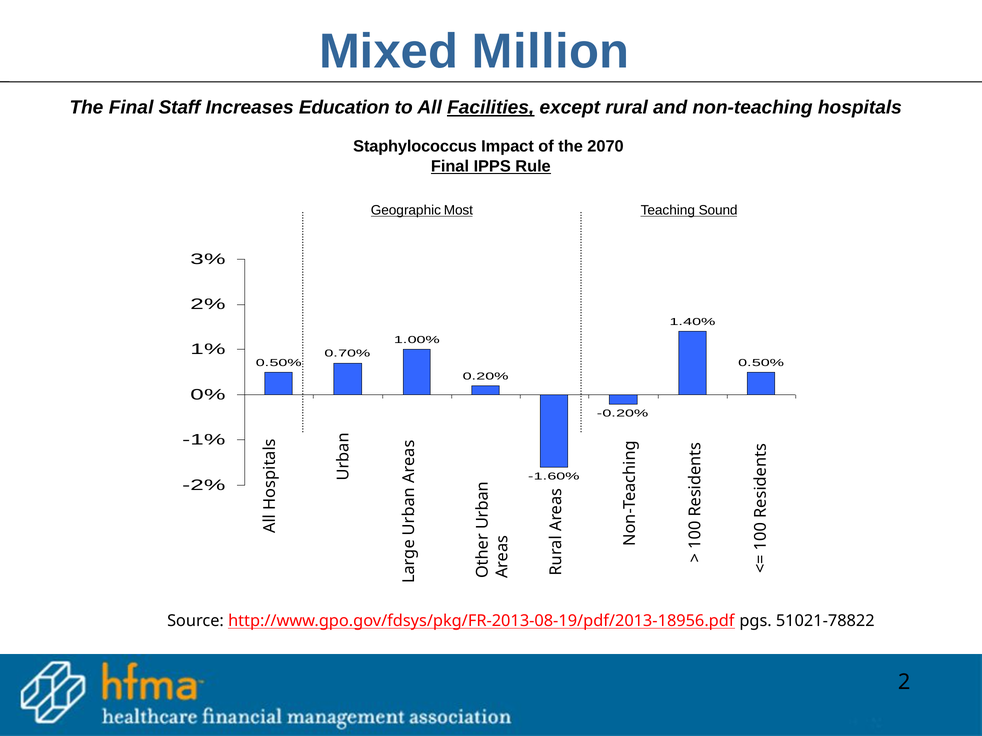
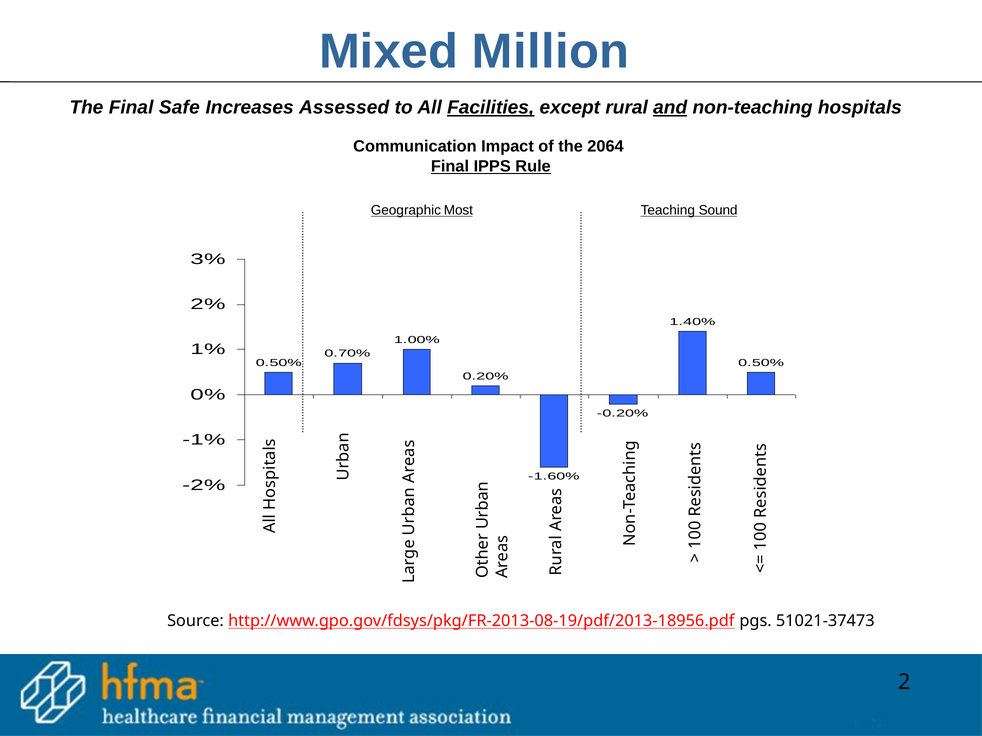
Staff: Staff -> Safe (179, 108)
Education: Education -> Assessed (344, 108)
and underline: none -> present (670, 108)
Staphylococcus: Staphylococcus -> Communication (415, 147)
2070: 2070 -> 2064 (606, 147)
51021-78822: 51021-78822 -> 51021-37473 (825, 621)
